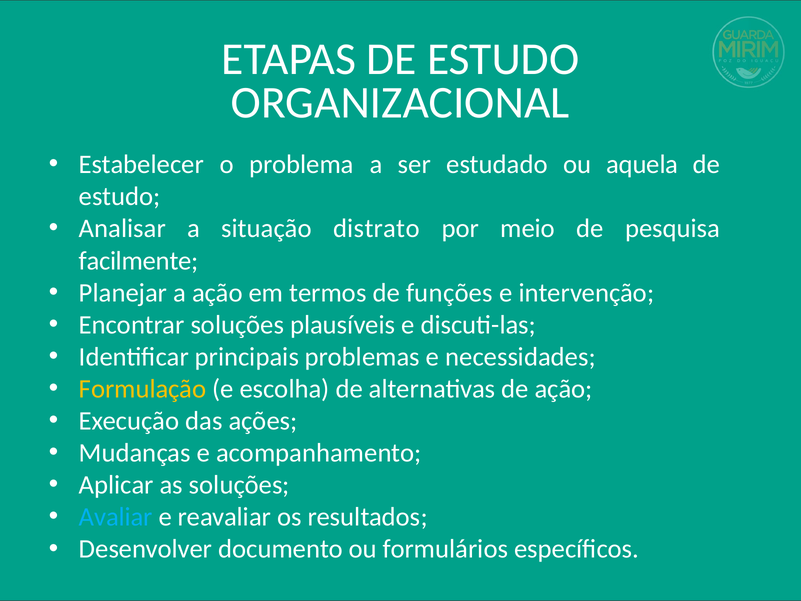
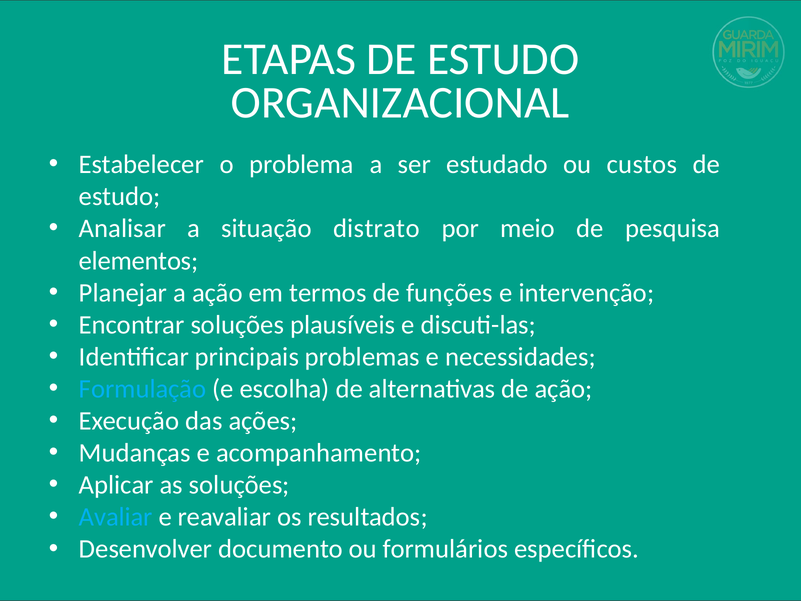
aquela: aquela -> custos (642, 164)
facilmente: facilmente -> elementos (139, 261)
Formulação colour: yellow -> light blue (143, 389)
